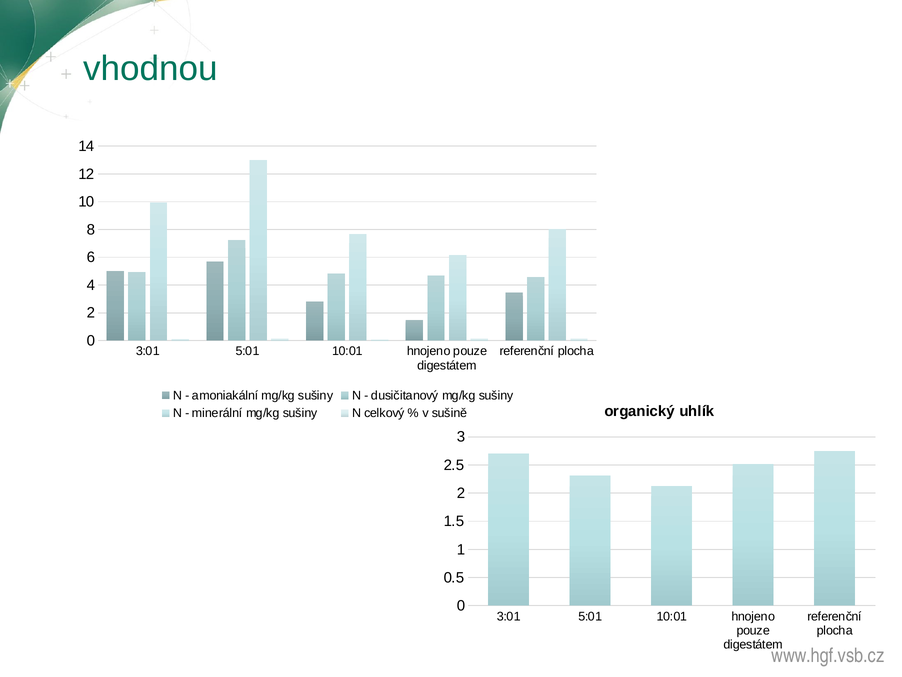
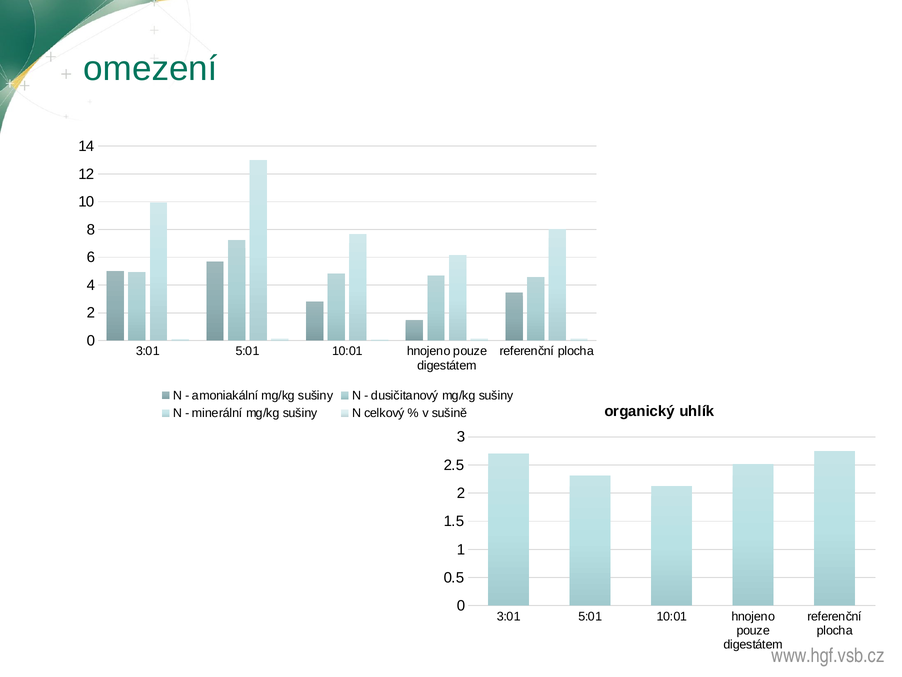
vhodnou: vhodnou -> omezení (151, 69)
